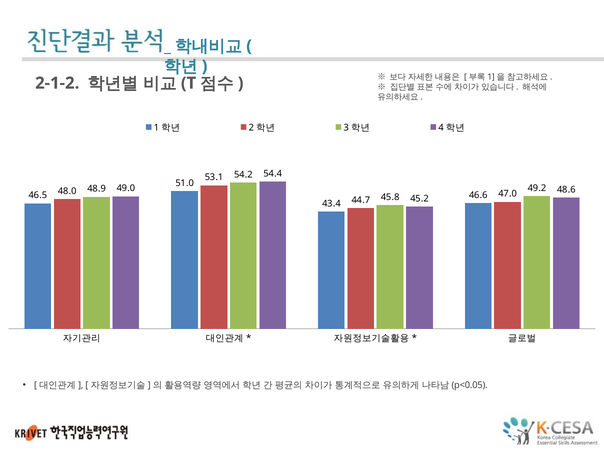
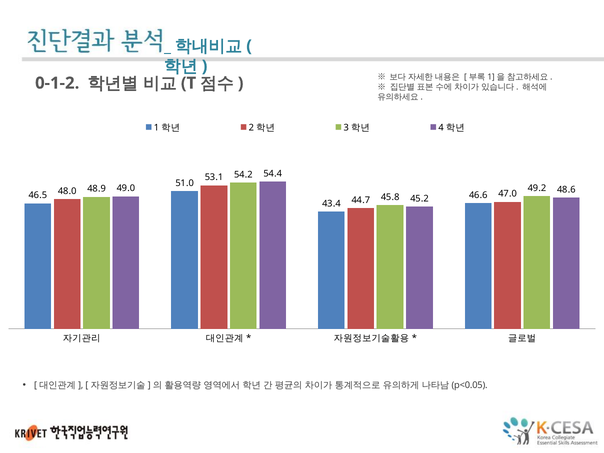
2-1-2: 2-1-2 -> 0-1-2 (57, 83)
